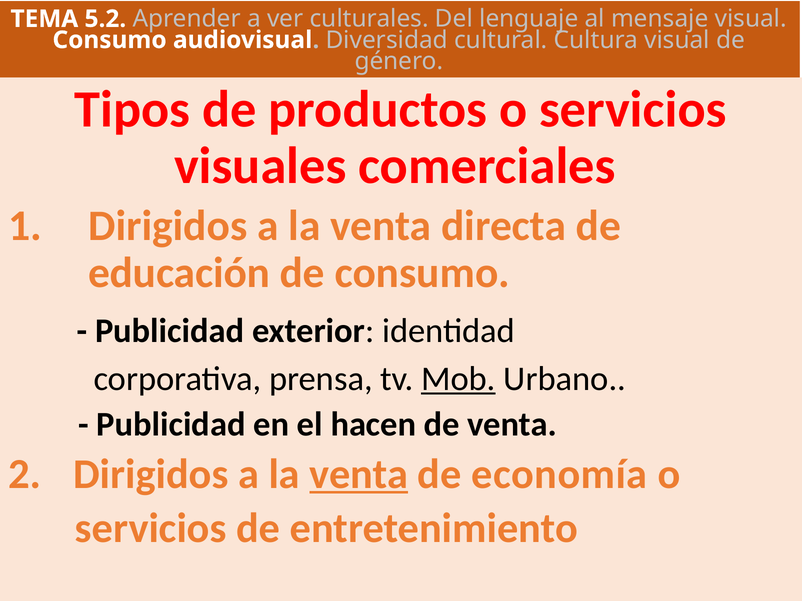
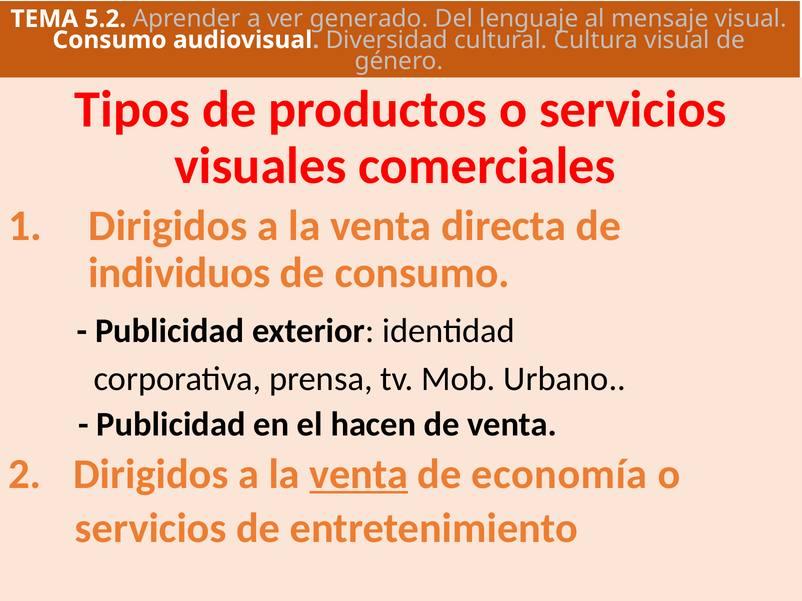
culturales: culturales -> generado (369, 19)
educación: educación -> individuos (179, 273)
Mob underline: present -> none (458, 379)
